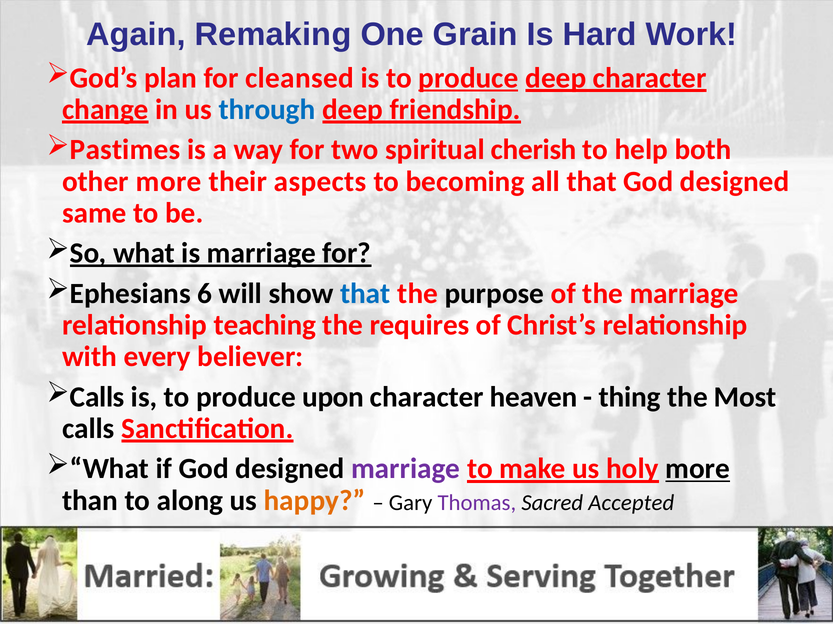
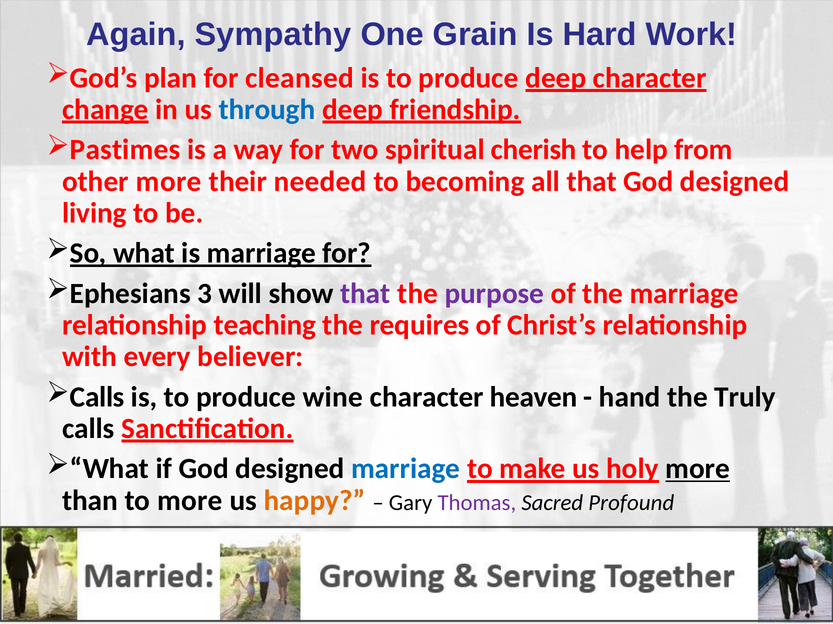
Remaking: Remaking -> Sympathy (273, 35)
produce underline: present -> none (468, 78)
both: both -> from (703, 150)
aspects: aspects -> needed (320, 182)
same: same -> living (94, 213)
6: 6 -> 3 (205, 294)
that colour: blue -> purple (365, 294)
purpose colour: black -> purple (494, 294)
upon: upon -> wine (333, 397)
thing: thing -> hand (630, 397)
Most: Most -> Truly (745, 397)
marriage colour: purple -> blue (406, 469)
to along: along -> more (190, 501)
Accepted: Accepted -> Profound (631, 503)
